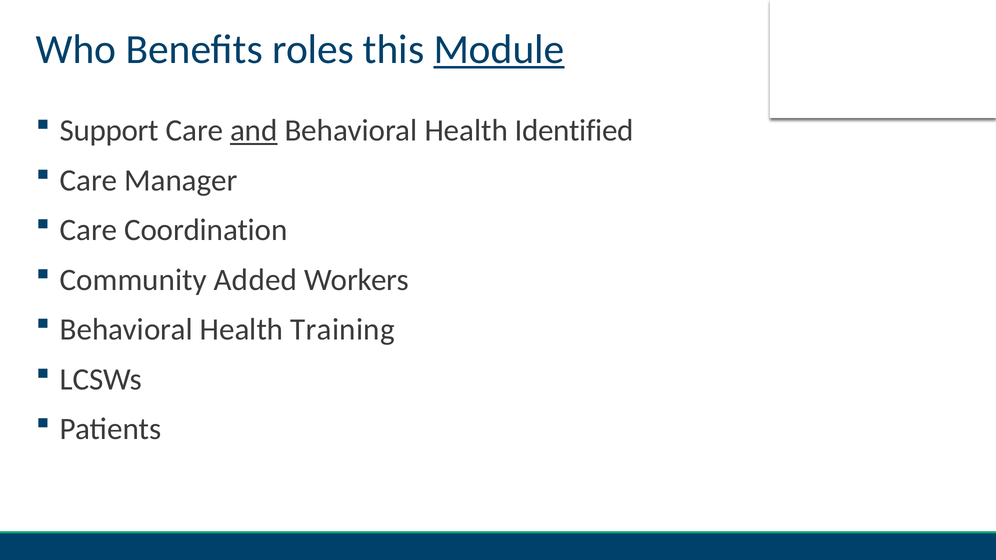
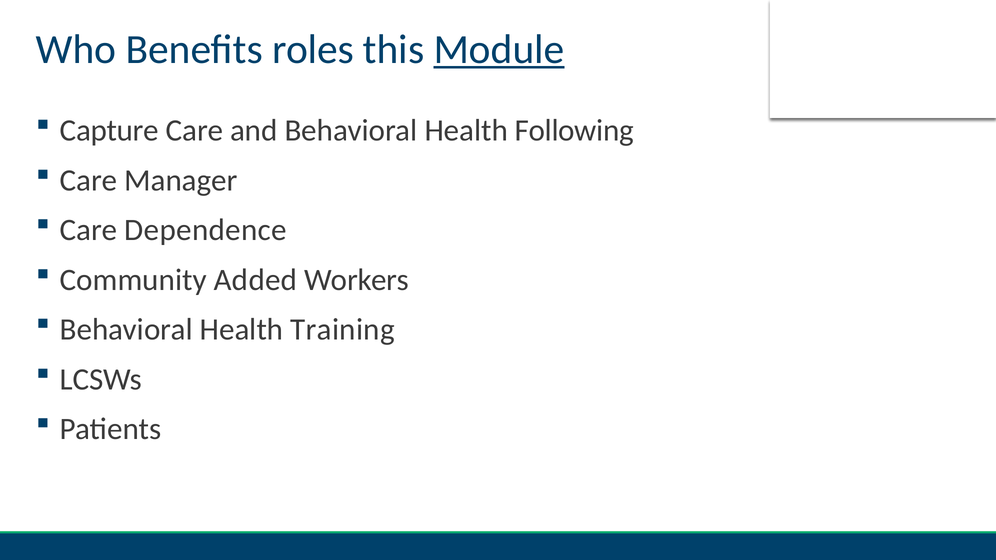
Support: Support -> Capture (109, 131)
and underline: present -> none (254, 131)
Identified: Identified -> Following (574, 131)
Coordination: Coordination -> Dependence (206, 230)
